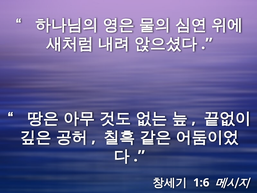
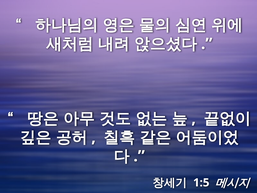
1:6: 1:6 -> 1:5 (201, 182)
